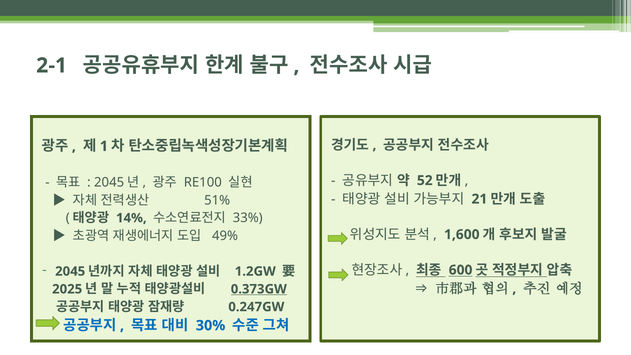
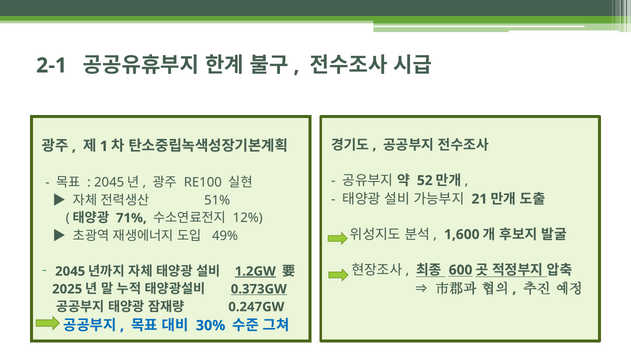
14%: 14% -> 71% (131, 218)
33%: 33% -> 12% (248, 218)
1.2GW underline: none -> present (255, 271)
